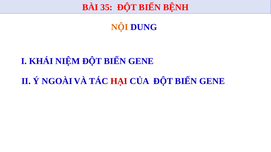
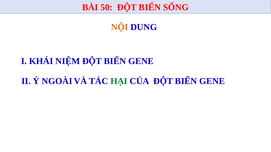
35: 35 -> 50 (107, 7)
BỆNH: BỆNH -> SỐNG (176, 7)
HẠI colour: red -> green (119, 81)
